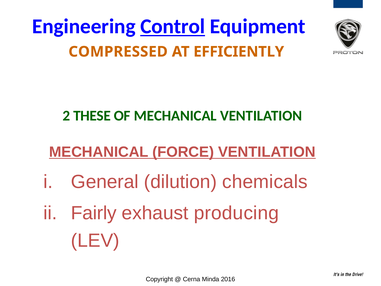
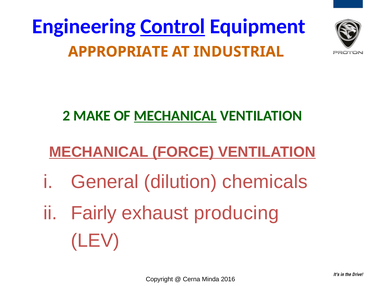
COMPRESSED: COMPRESSED -> APPROPRIATE (118, 52)
EFFICIENTLY: EFFICIENTLY -> INDUSTRIAL (239, 52)
THESE: THESE -> MAKE (92, 116)
MECHANICAL underline: none -> present (175, 116)
